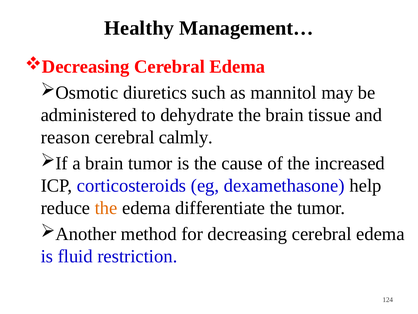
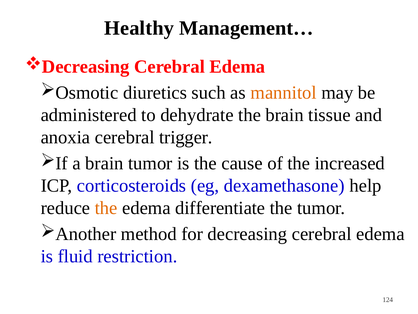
mannitol colour: black -> orange (284, 93)
reason: reason -> anoxia (65, 137)
calmly: calmly -> trigger (186, 137)
